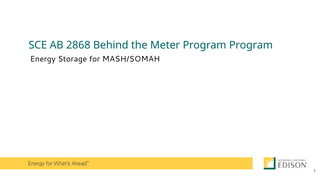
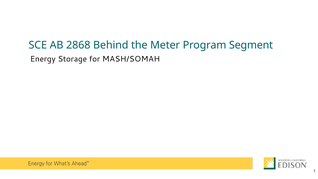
Program Program: Program -> Segment (251, 45)
